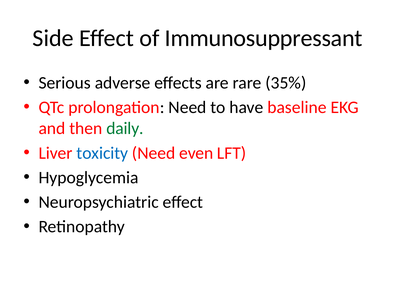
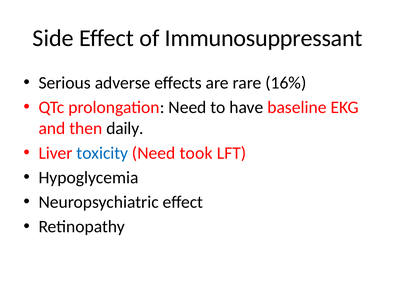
35%: 35% -> 16% (286, 83)
daily colour: green -> black (125, 129)
even: even -> took (196, 153)
